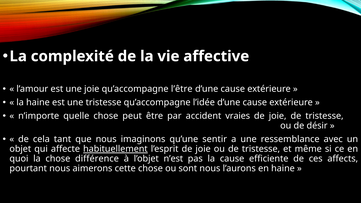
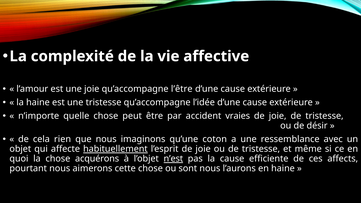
tant: tant -> rien (63, 139)
sentir: sentir -> coton (215, 139)
différence: différence -> acquérons (97, 159)
n’est underline: none -> present (173, 159)
